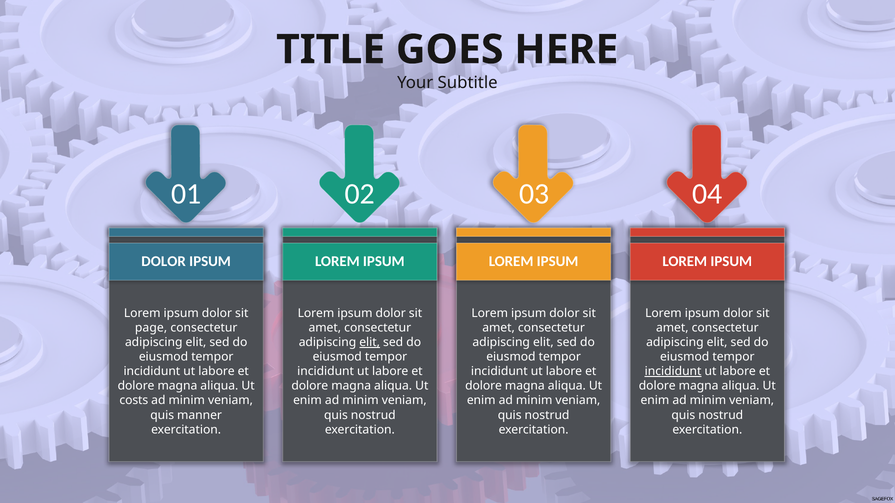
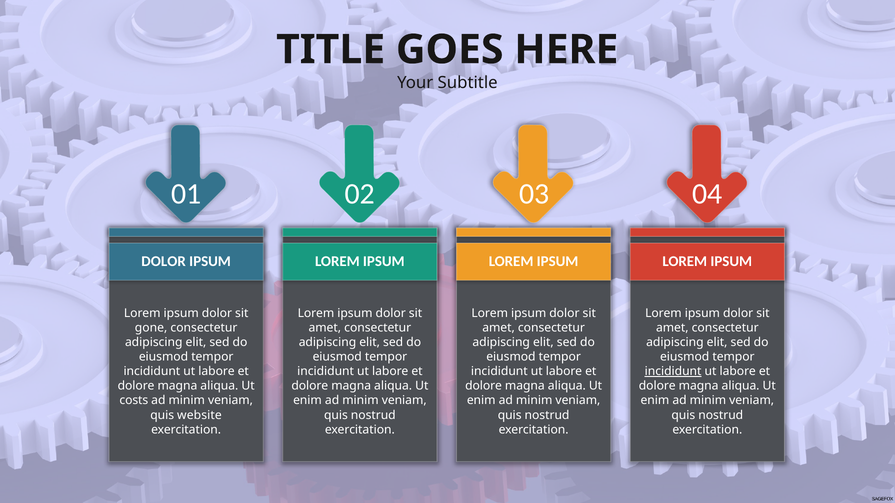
page: page -> gone (151, 328)
elit underline: present -> none (370, 343)
manner: manner -> website (199, 415)
